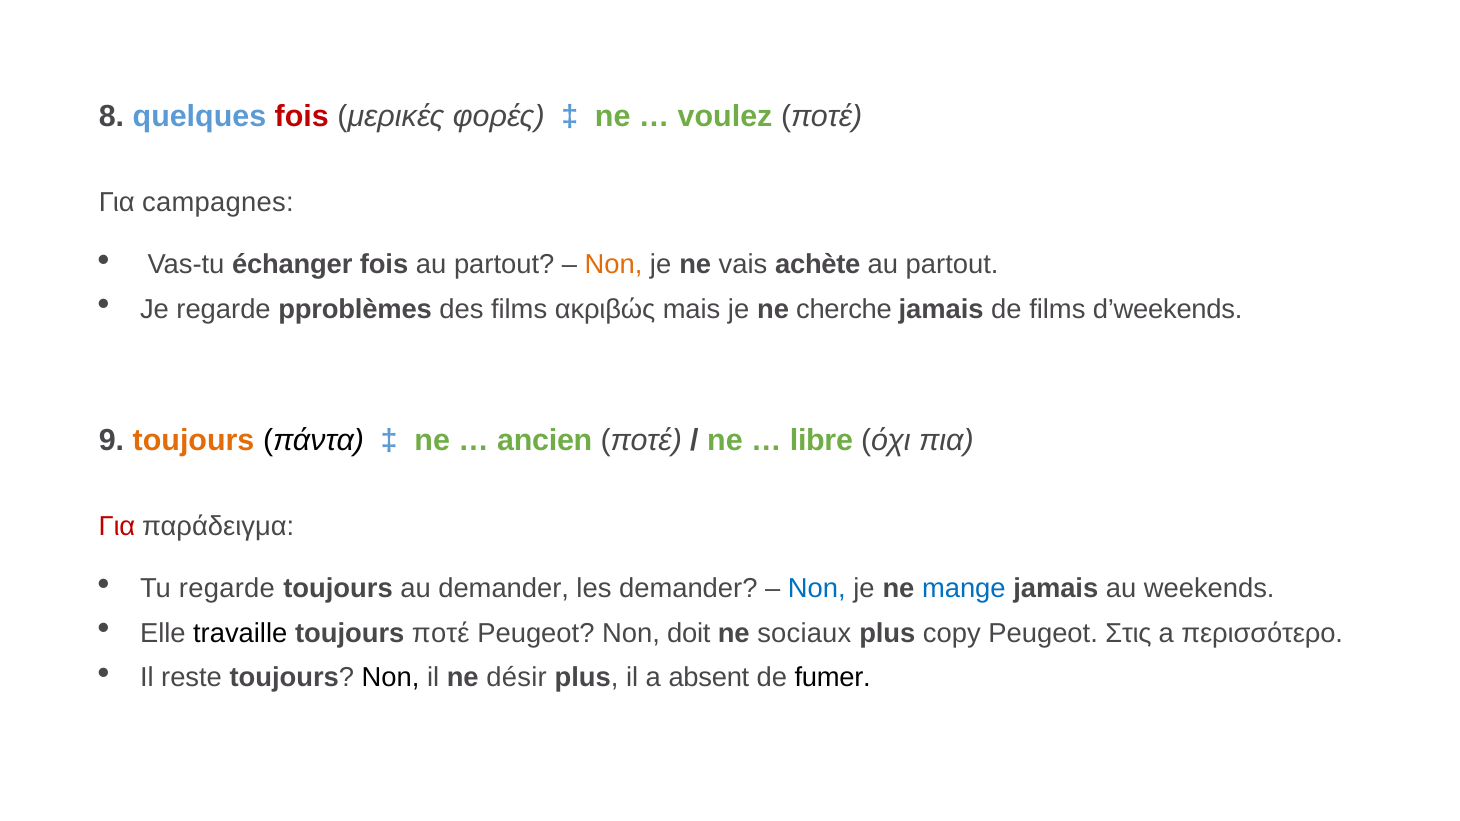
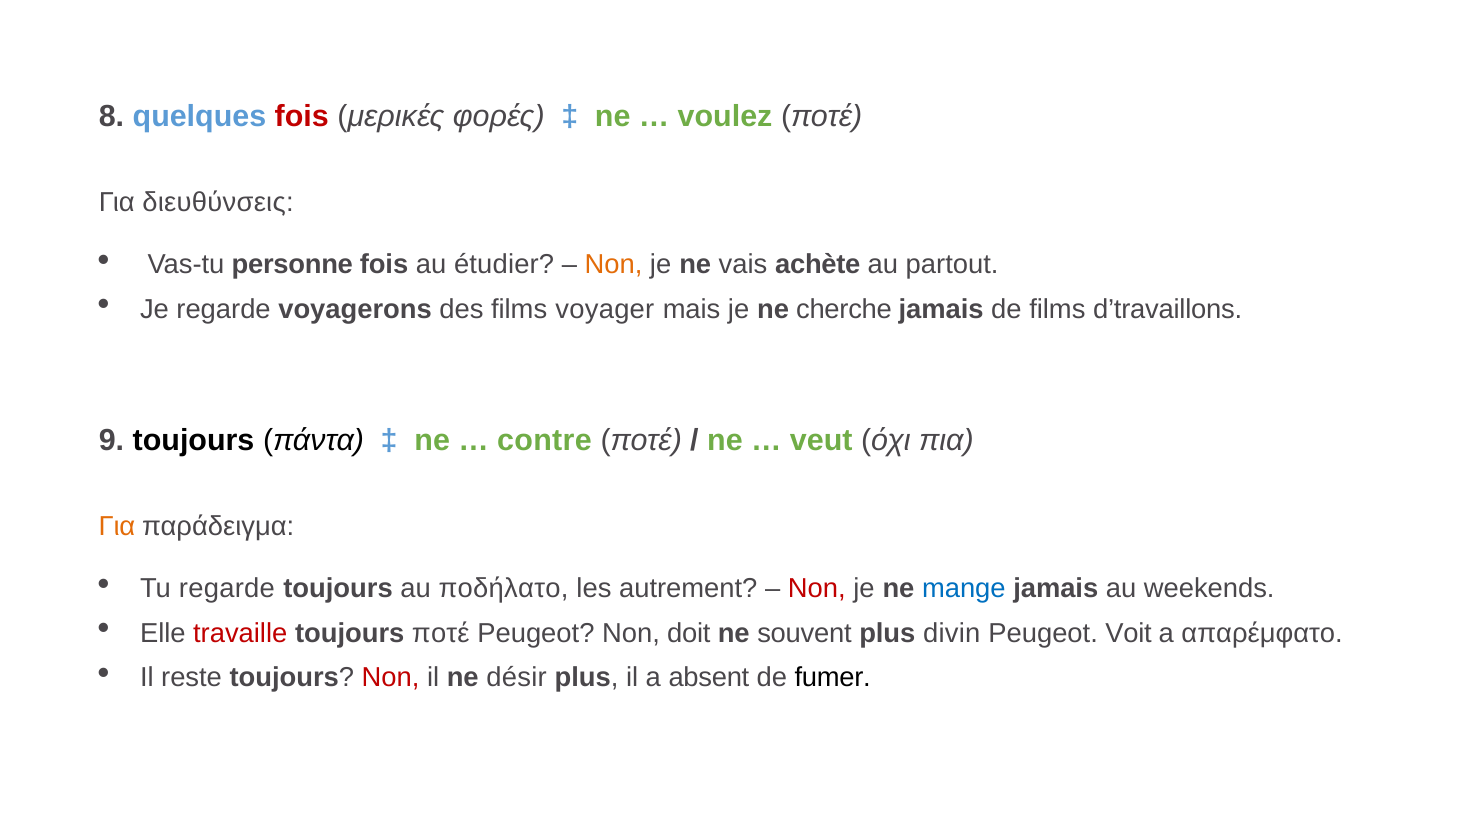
campagnes: campagnes -> διευθύνσεις (218, 202)
échanger: échanger -> personne (292, 265)
fois au partout: partout -> étudier (504, 265)
pproblèmes: pproblèmes -> voyagerons (355, 309)
ακριβώς: ακριβώς -> voyager (605, 309)
d’weekends: d’weekends -> d’travaillons (1168, 309)
toujours colour: orange -> black (194, 440)
ancien: ancien -> contre (544, 440)
libre: libre -> veut (821, 440)
Για colour: red -> orange (117, 527)
au demander: demander -> ποδήλατο (504, 589)
les demander: demander -> autrement (688, 589)
Non colour: blue -> red (817, 589)
travaille colour: black -> red (240, 633)
sociaux: sociaux -> souvent (805, 633)
copy: copy -> divin (952, 633)
Στις: Στις -> Voit (1129, 633)
περισσότερο: περισσότερο -> απαρέμφατο (1262, 633)
Non colour: black -> red (391, 678)
